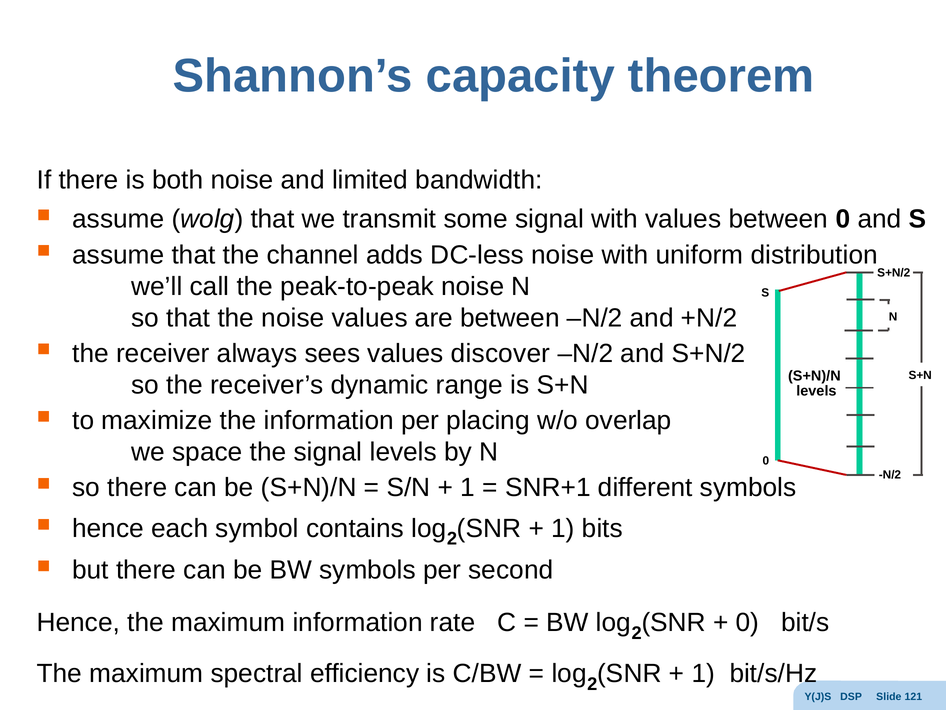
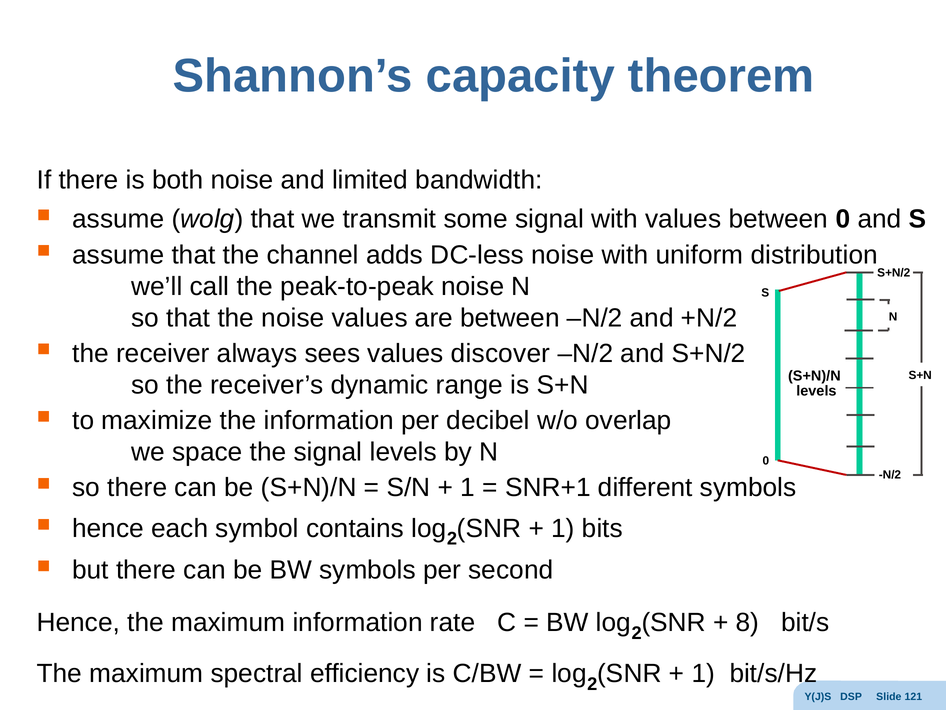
placing: placing -> decibel (488, 420)
0: 0 -> 8 (748, 622)
